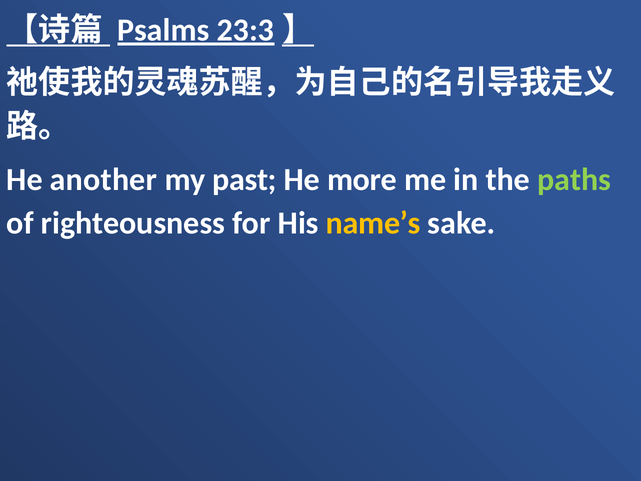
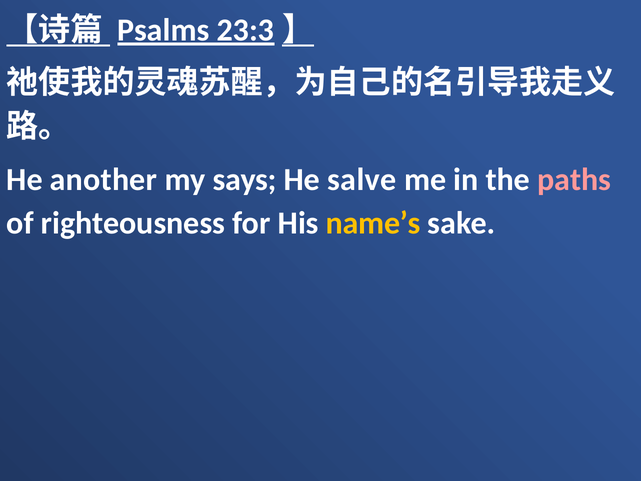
past: past -> says (245, 179)
more: more -> salve (362, 179)
paths colour: light green -> pink (574, 179)
